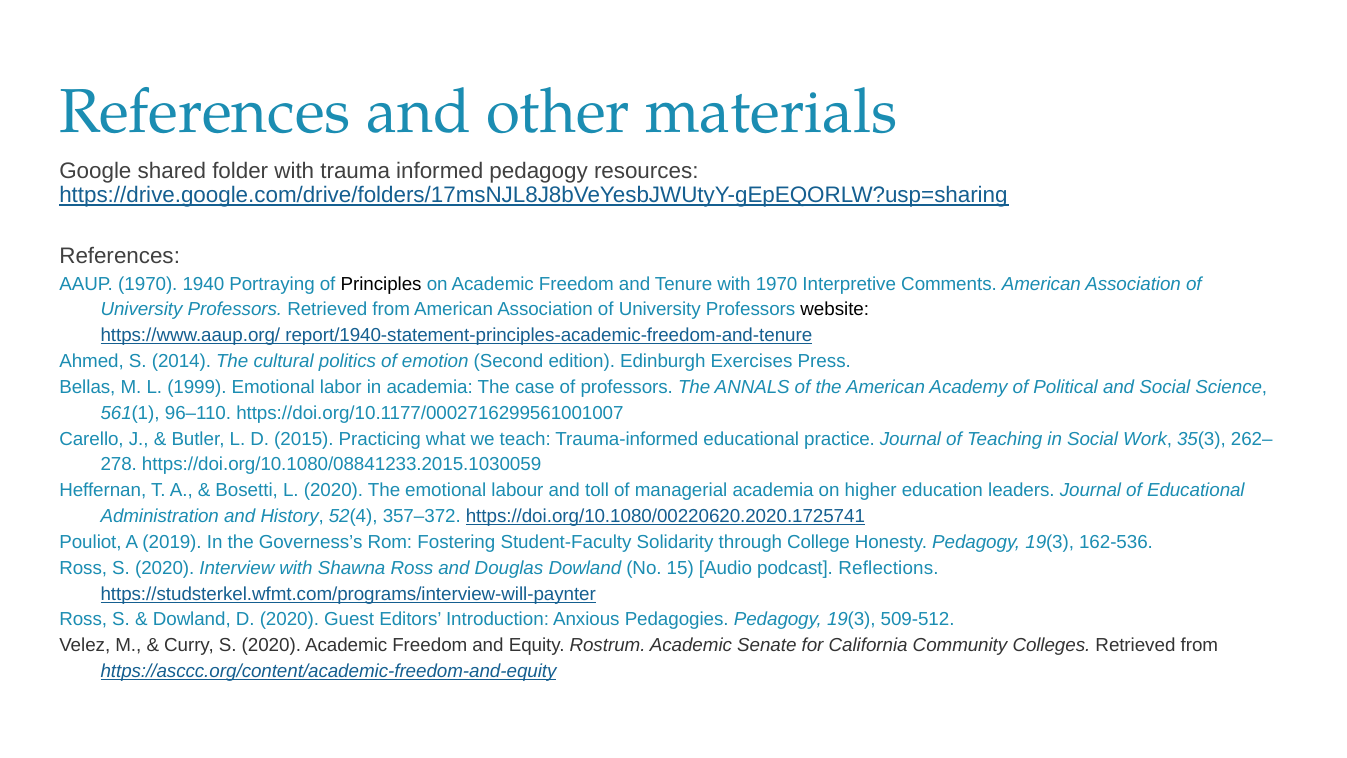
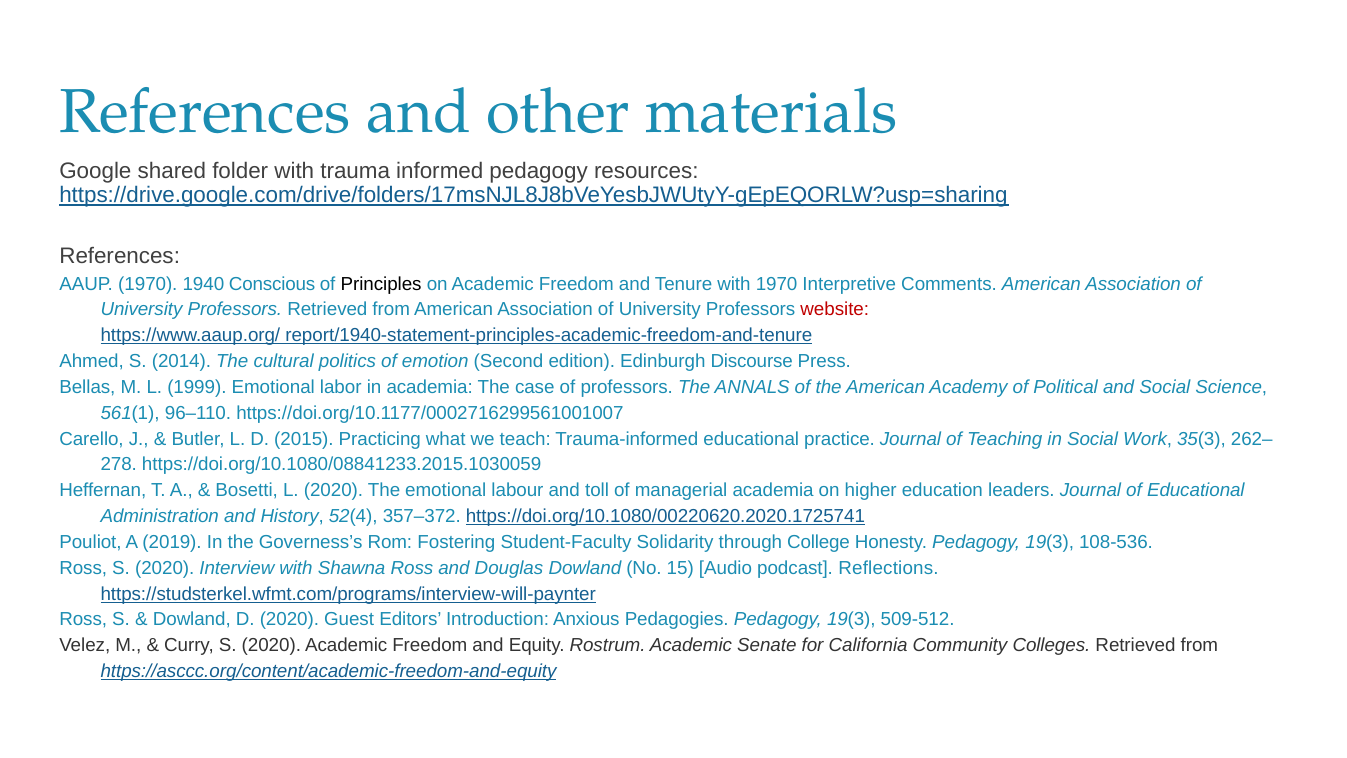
Portraying: Portraying -> Conscious (272, 284)
website colour: black -> red (835, 310)
Exercises: Exercises -> Discourse (752, 361)
162-536: 162-536 -> 108-536 (1116, 542)
